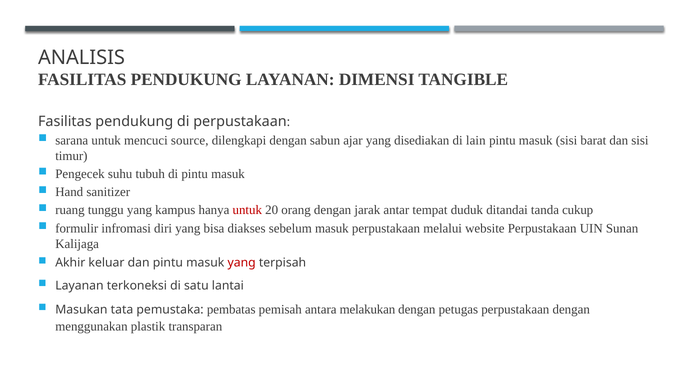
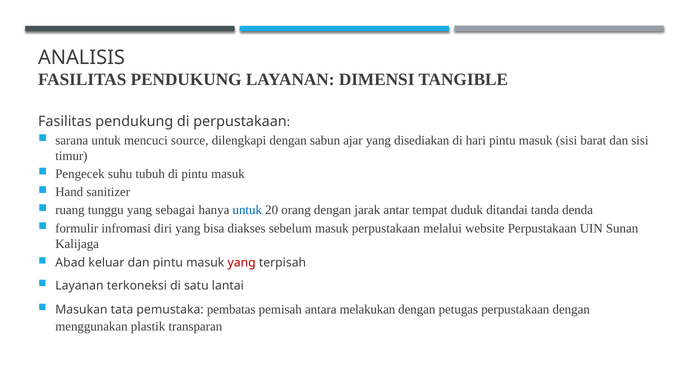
lain: lain -> hari (476, 140)
kampus: kampus -> sebagai (175, 210)
untuk colour: red -> blue (247, 210)
cukup: cukup -> denda (578, 210)
Akhir: Akhir -> Abad (70, 262)
